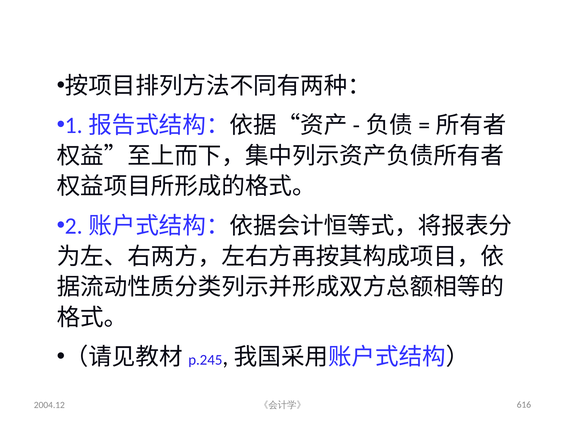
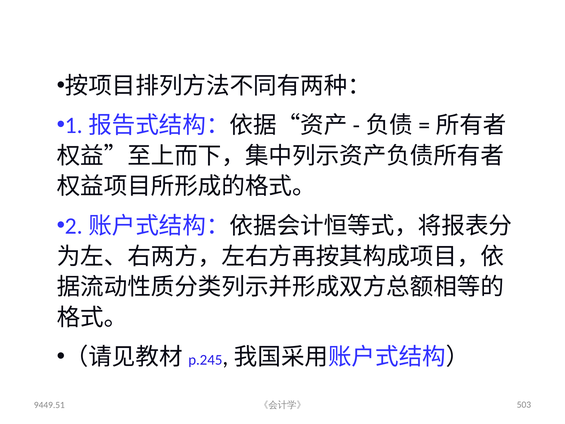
2004.12: 2004.12 -> 9449.51 (49, 405)
616: 616 -> 503 (524, 405)
